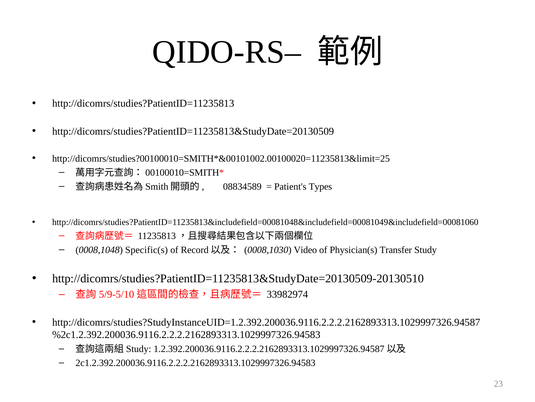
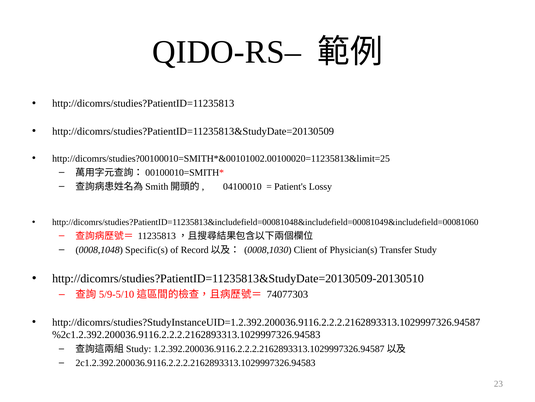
08834589: 08834589 -> 04100010 (242, 186)
Types: Types -> Lossy (320, 186)
Video: Video -> Client (305, 249)
33982974: 33982974 -> 74077303 (287, 294)
